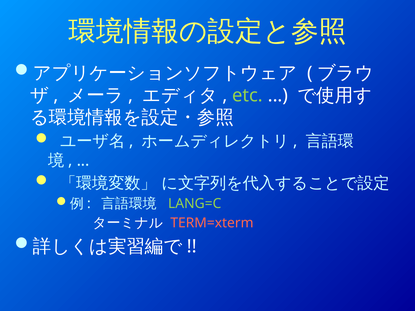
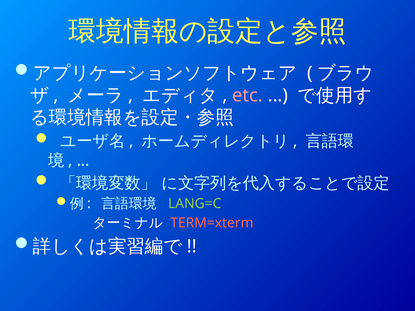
etc colour: light green -> pink (247, 95)
